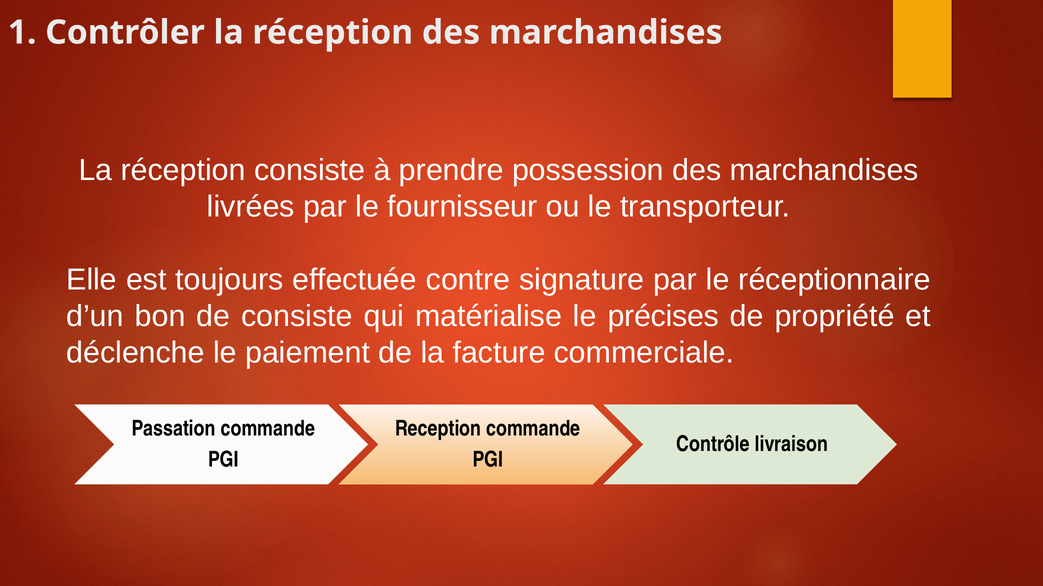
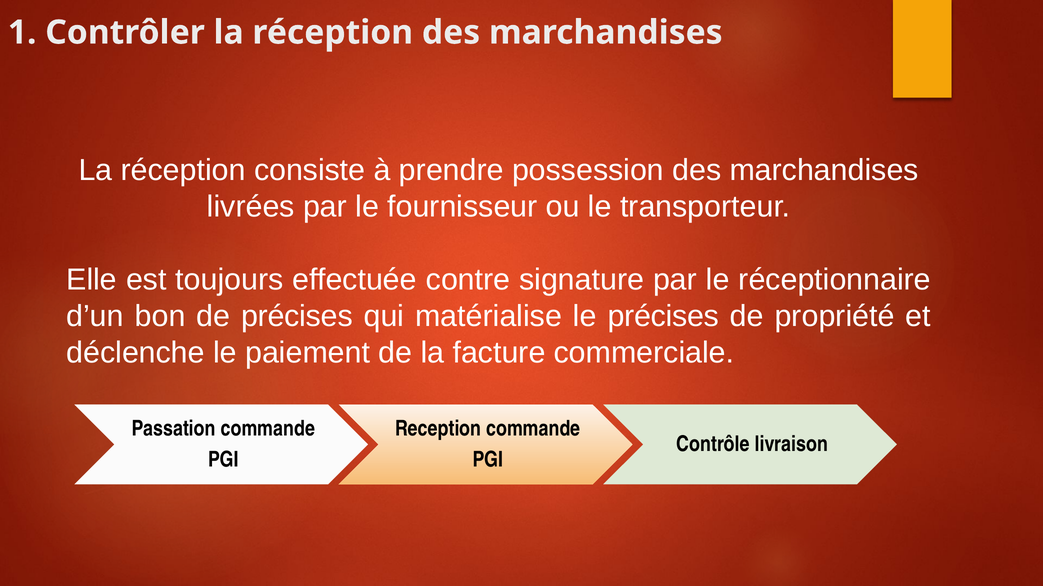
de consiste: consiste -> précises (297, 317)
